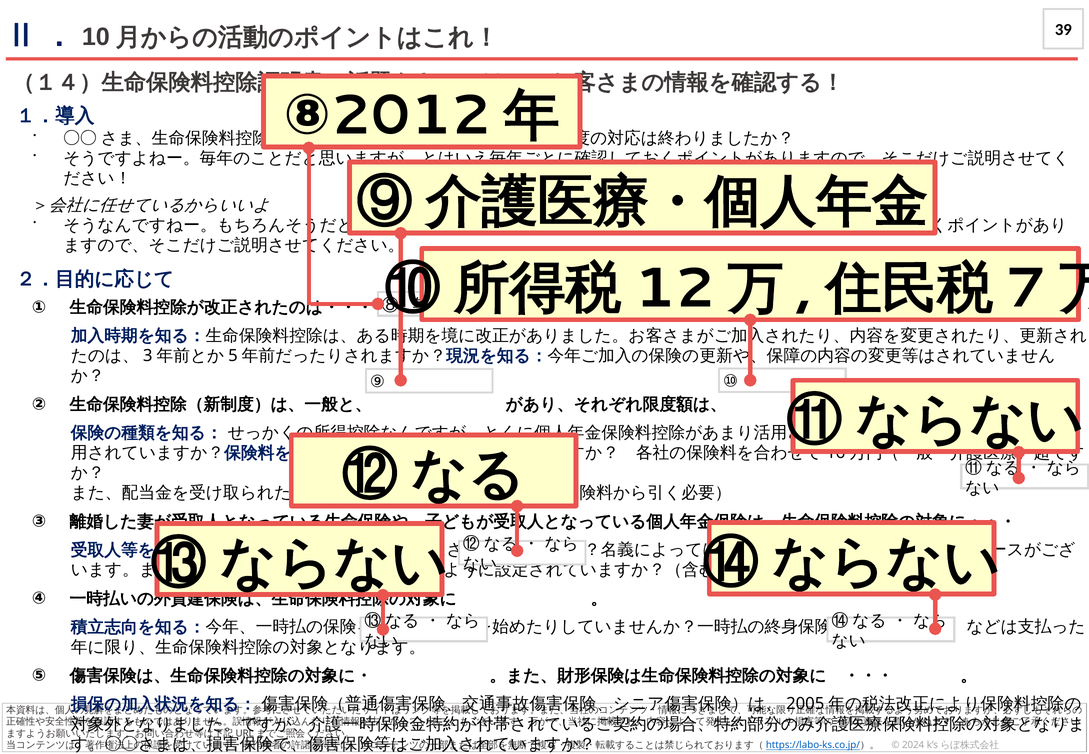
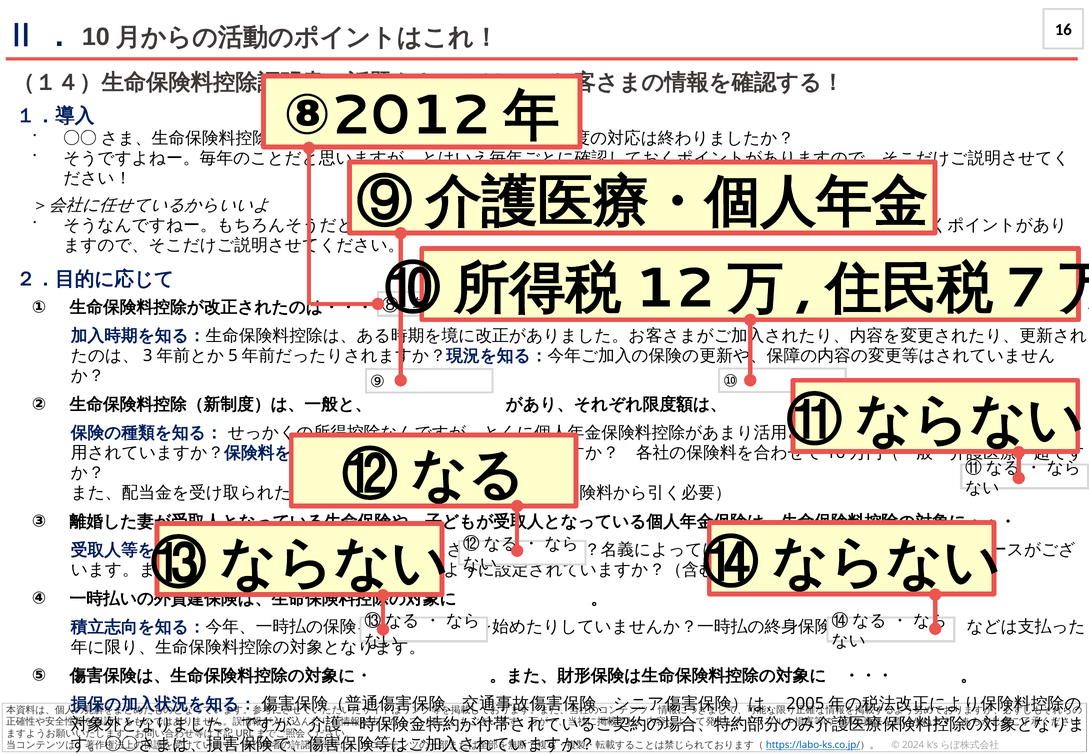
39: 39 -> 16 (1063, 30)
